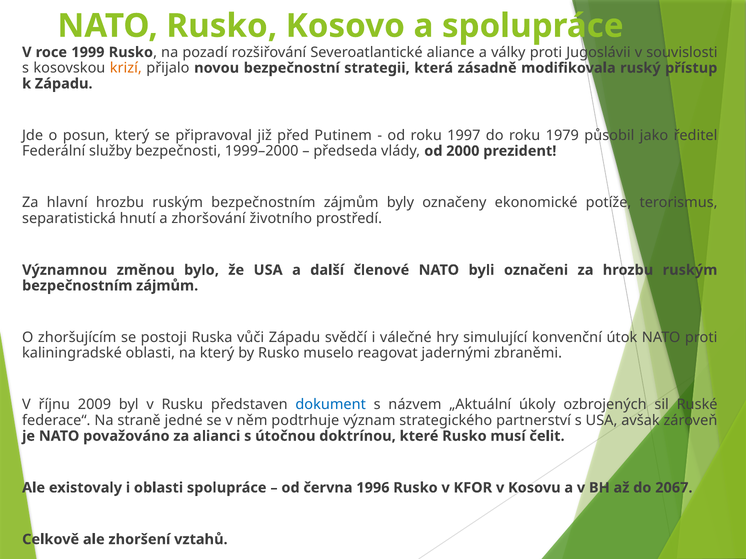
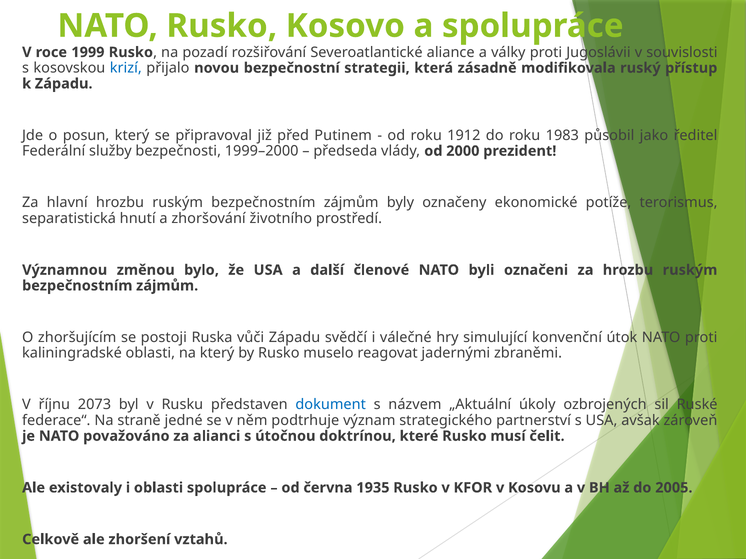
krizí colour: orange -> blue (126, 68)
1997: 1997 -> 1912 (464, 135)
1979: 1979 -> 1983 (562, 135)
2009: 2009 -> 2073 (94, 405)
1996: 1996 -> 1935 (373, 488)
2067: 2067 -> 2005 (674, 488)
